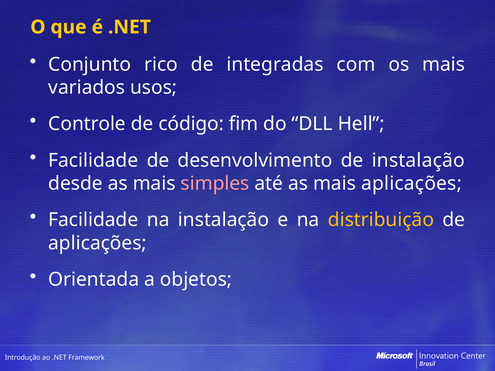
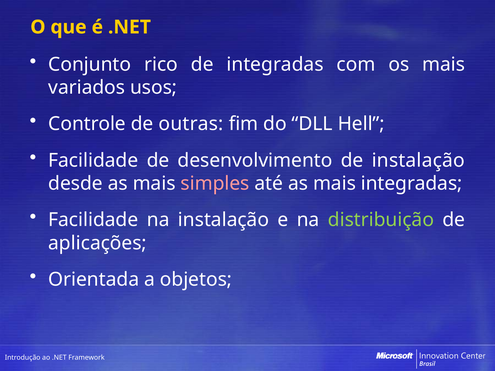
código: código -> outras (191, 124)
mais aplicações: aplicações -> integradas (412, 184)
distribuição colour: yellow -> light green (381, 220)
